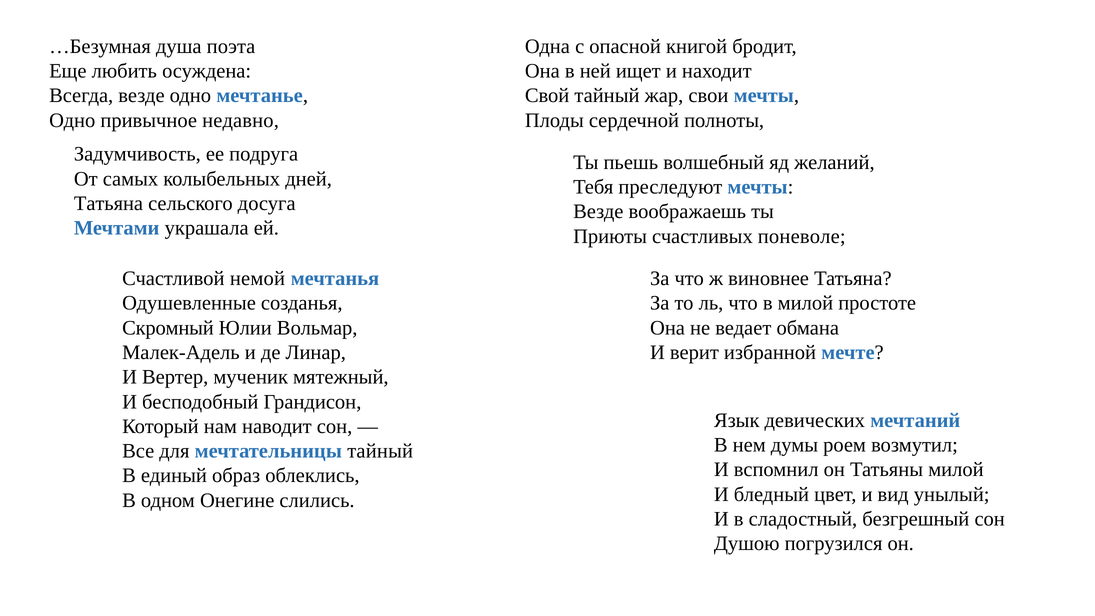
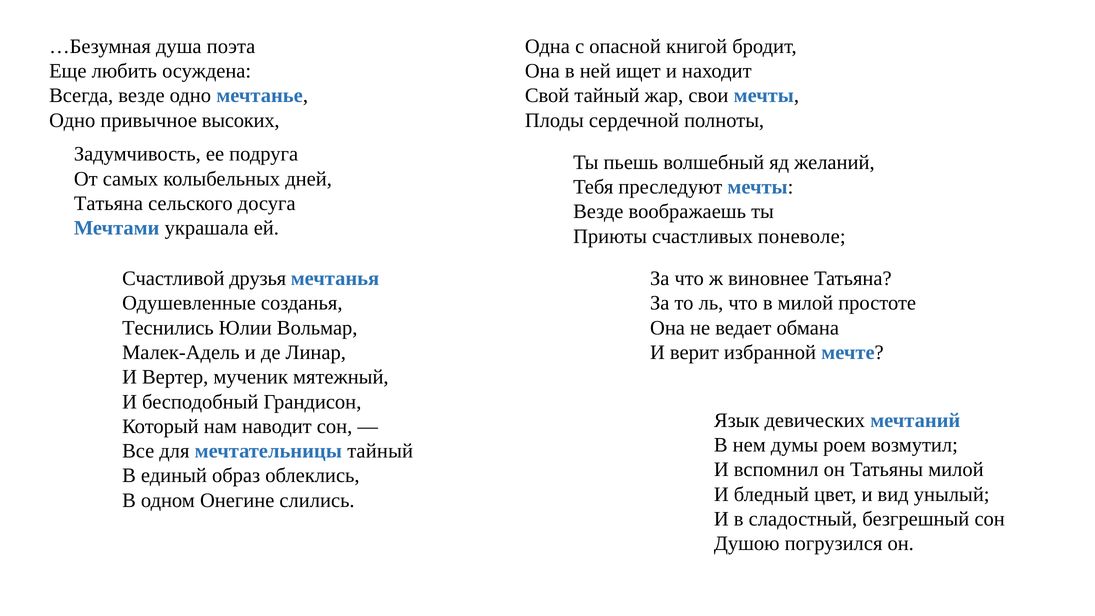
недавно: недавно -> высоких (241, 120)
немой: немой -> друзья (258, 278)
Скромный: Скромный -> Теснились (168, 328)
